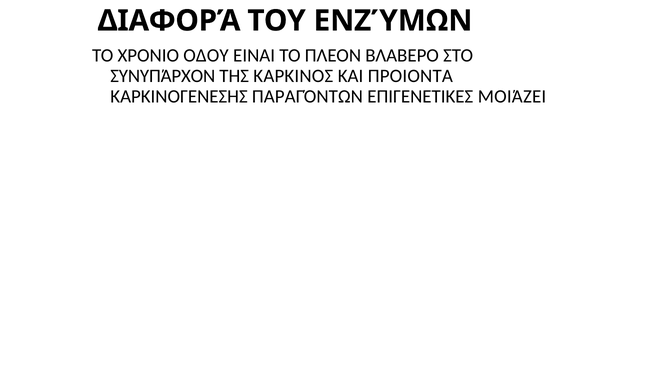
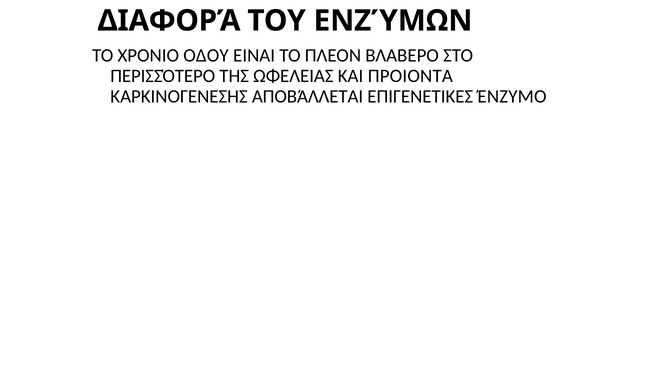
ΣΥΝΥΠΆΡΧΟΝ: ΣΥΝΥΠΆΡΧΟΝ -> ΠΕΡΙΣΣΌΤΕΡΟ (163, 76)
ΚΑΡΚΙΝΟΣ: ΚΑΡΚΙΝΟΣ -> ΩΦΕΛΕΙΑΣ (293, 76)
ΠΑΡΑΓΌΝΤΩΝ: ΠΑΡΑΓΌΝΤΩΝ -> ΑΠΟΒΆΛΛΕΤΑΙ (308, 96)
ΜΟΙΆΖΕΙ: ΜΟΙΆΖΕΙ -> ΈΝΖΥΜΟ (512, 96)
